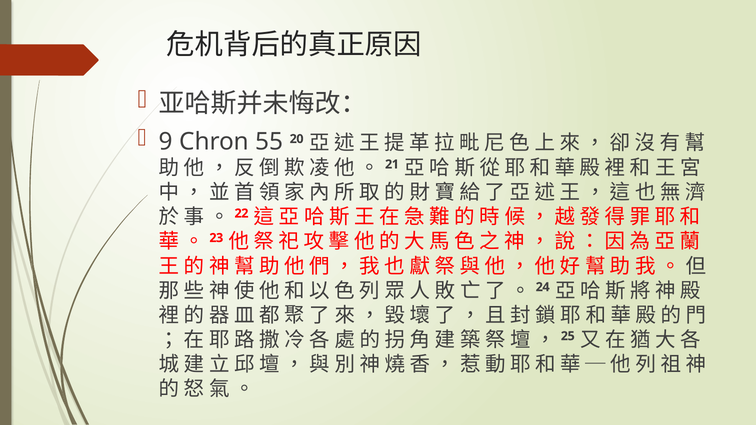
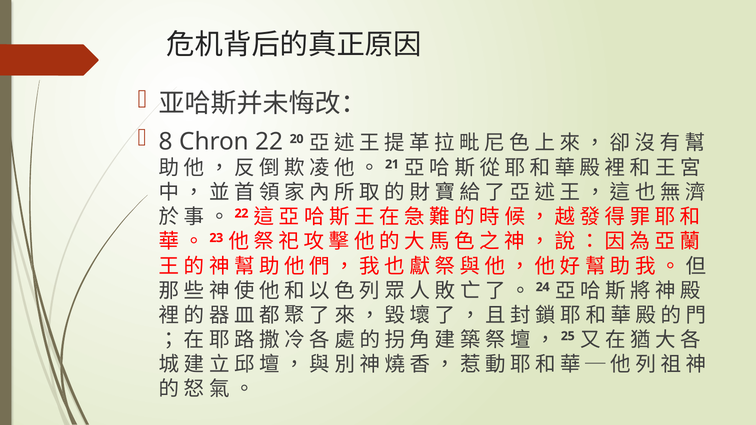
9: 9 -> 8 (166, 142)
Chron 55: 55 -> 22 (269, 142)
